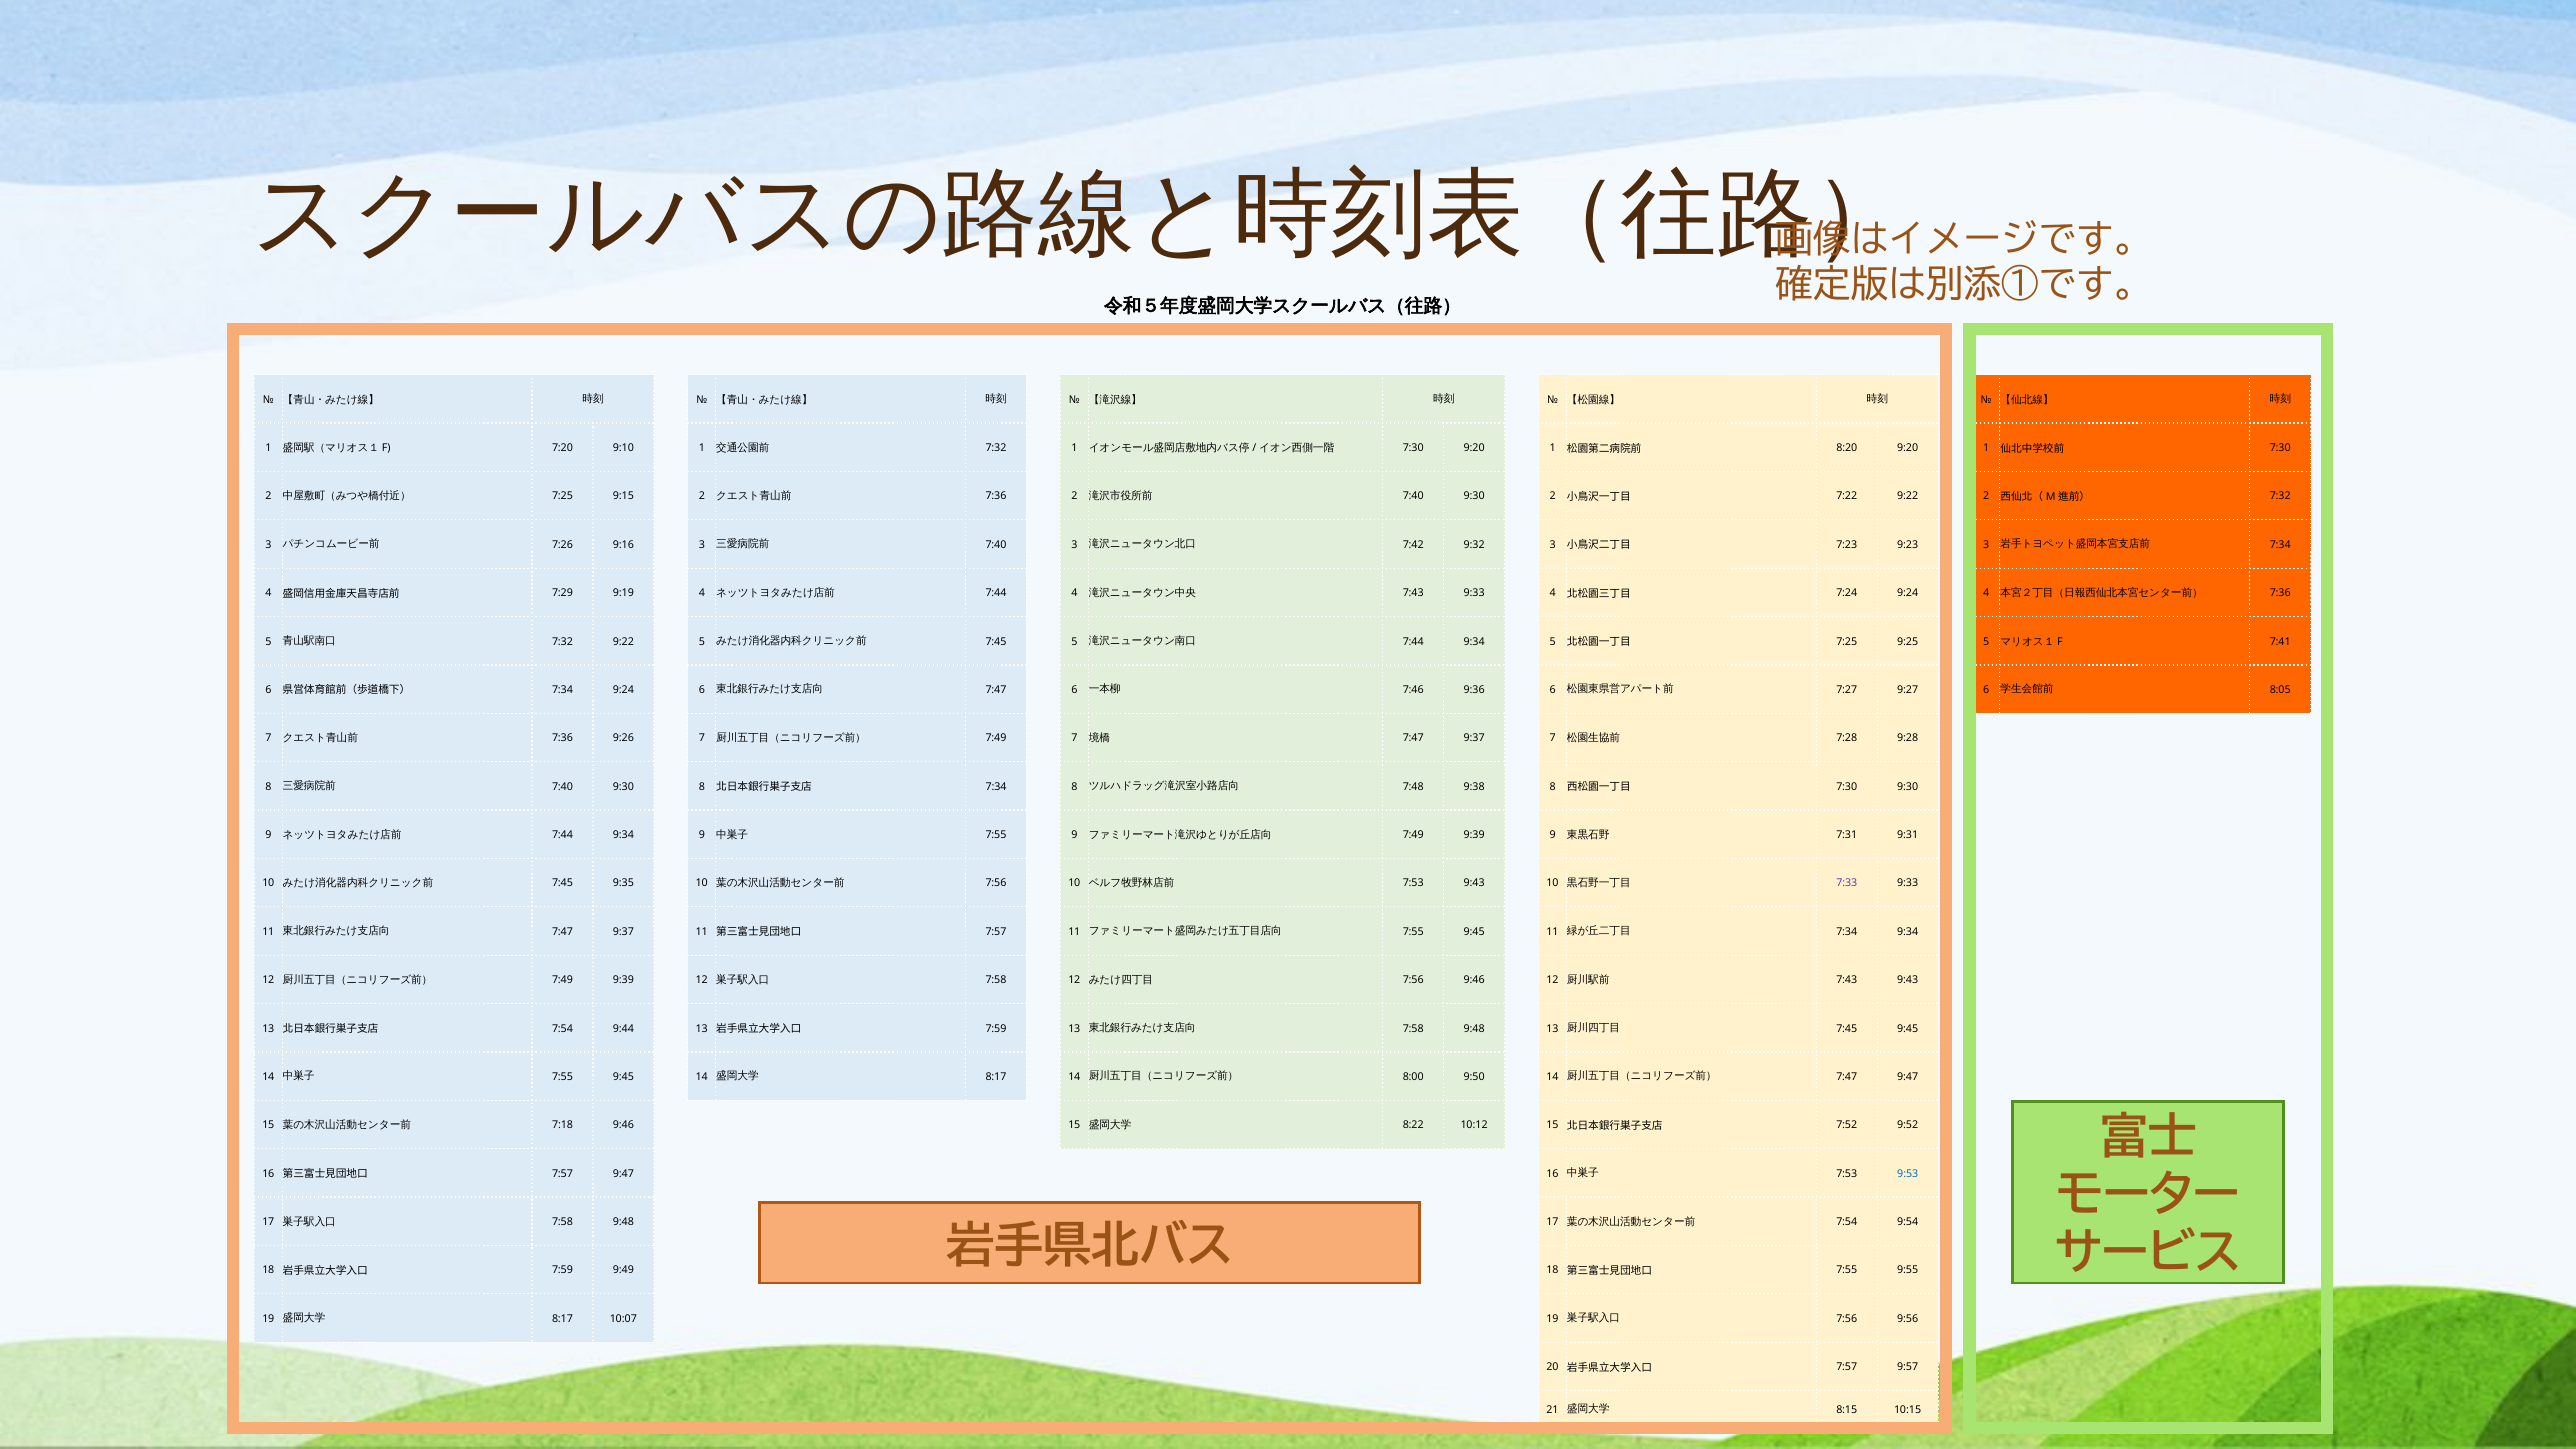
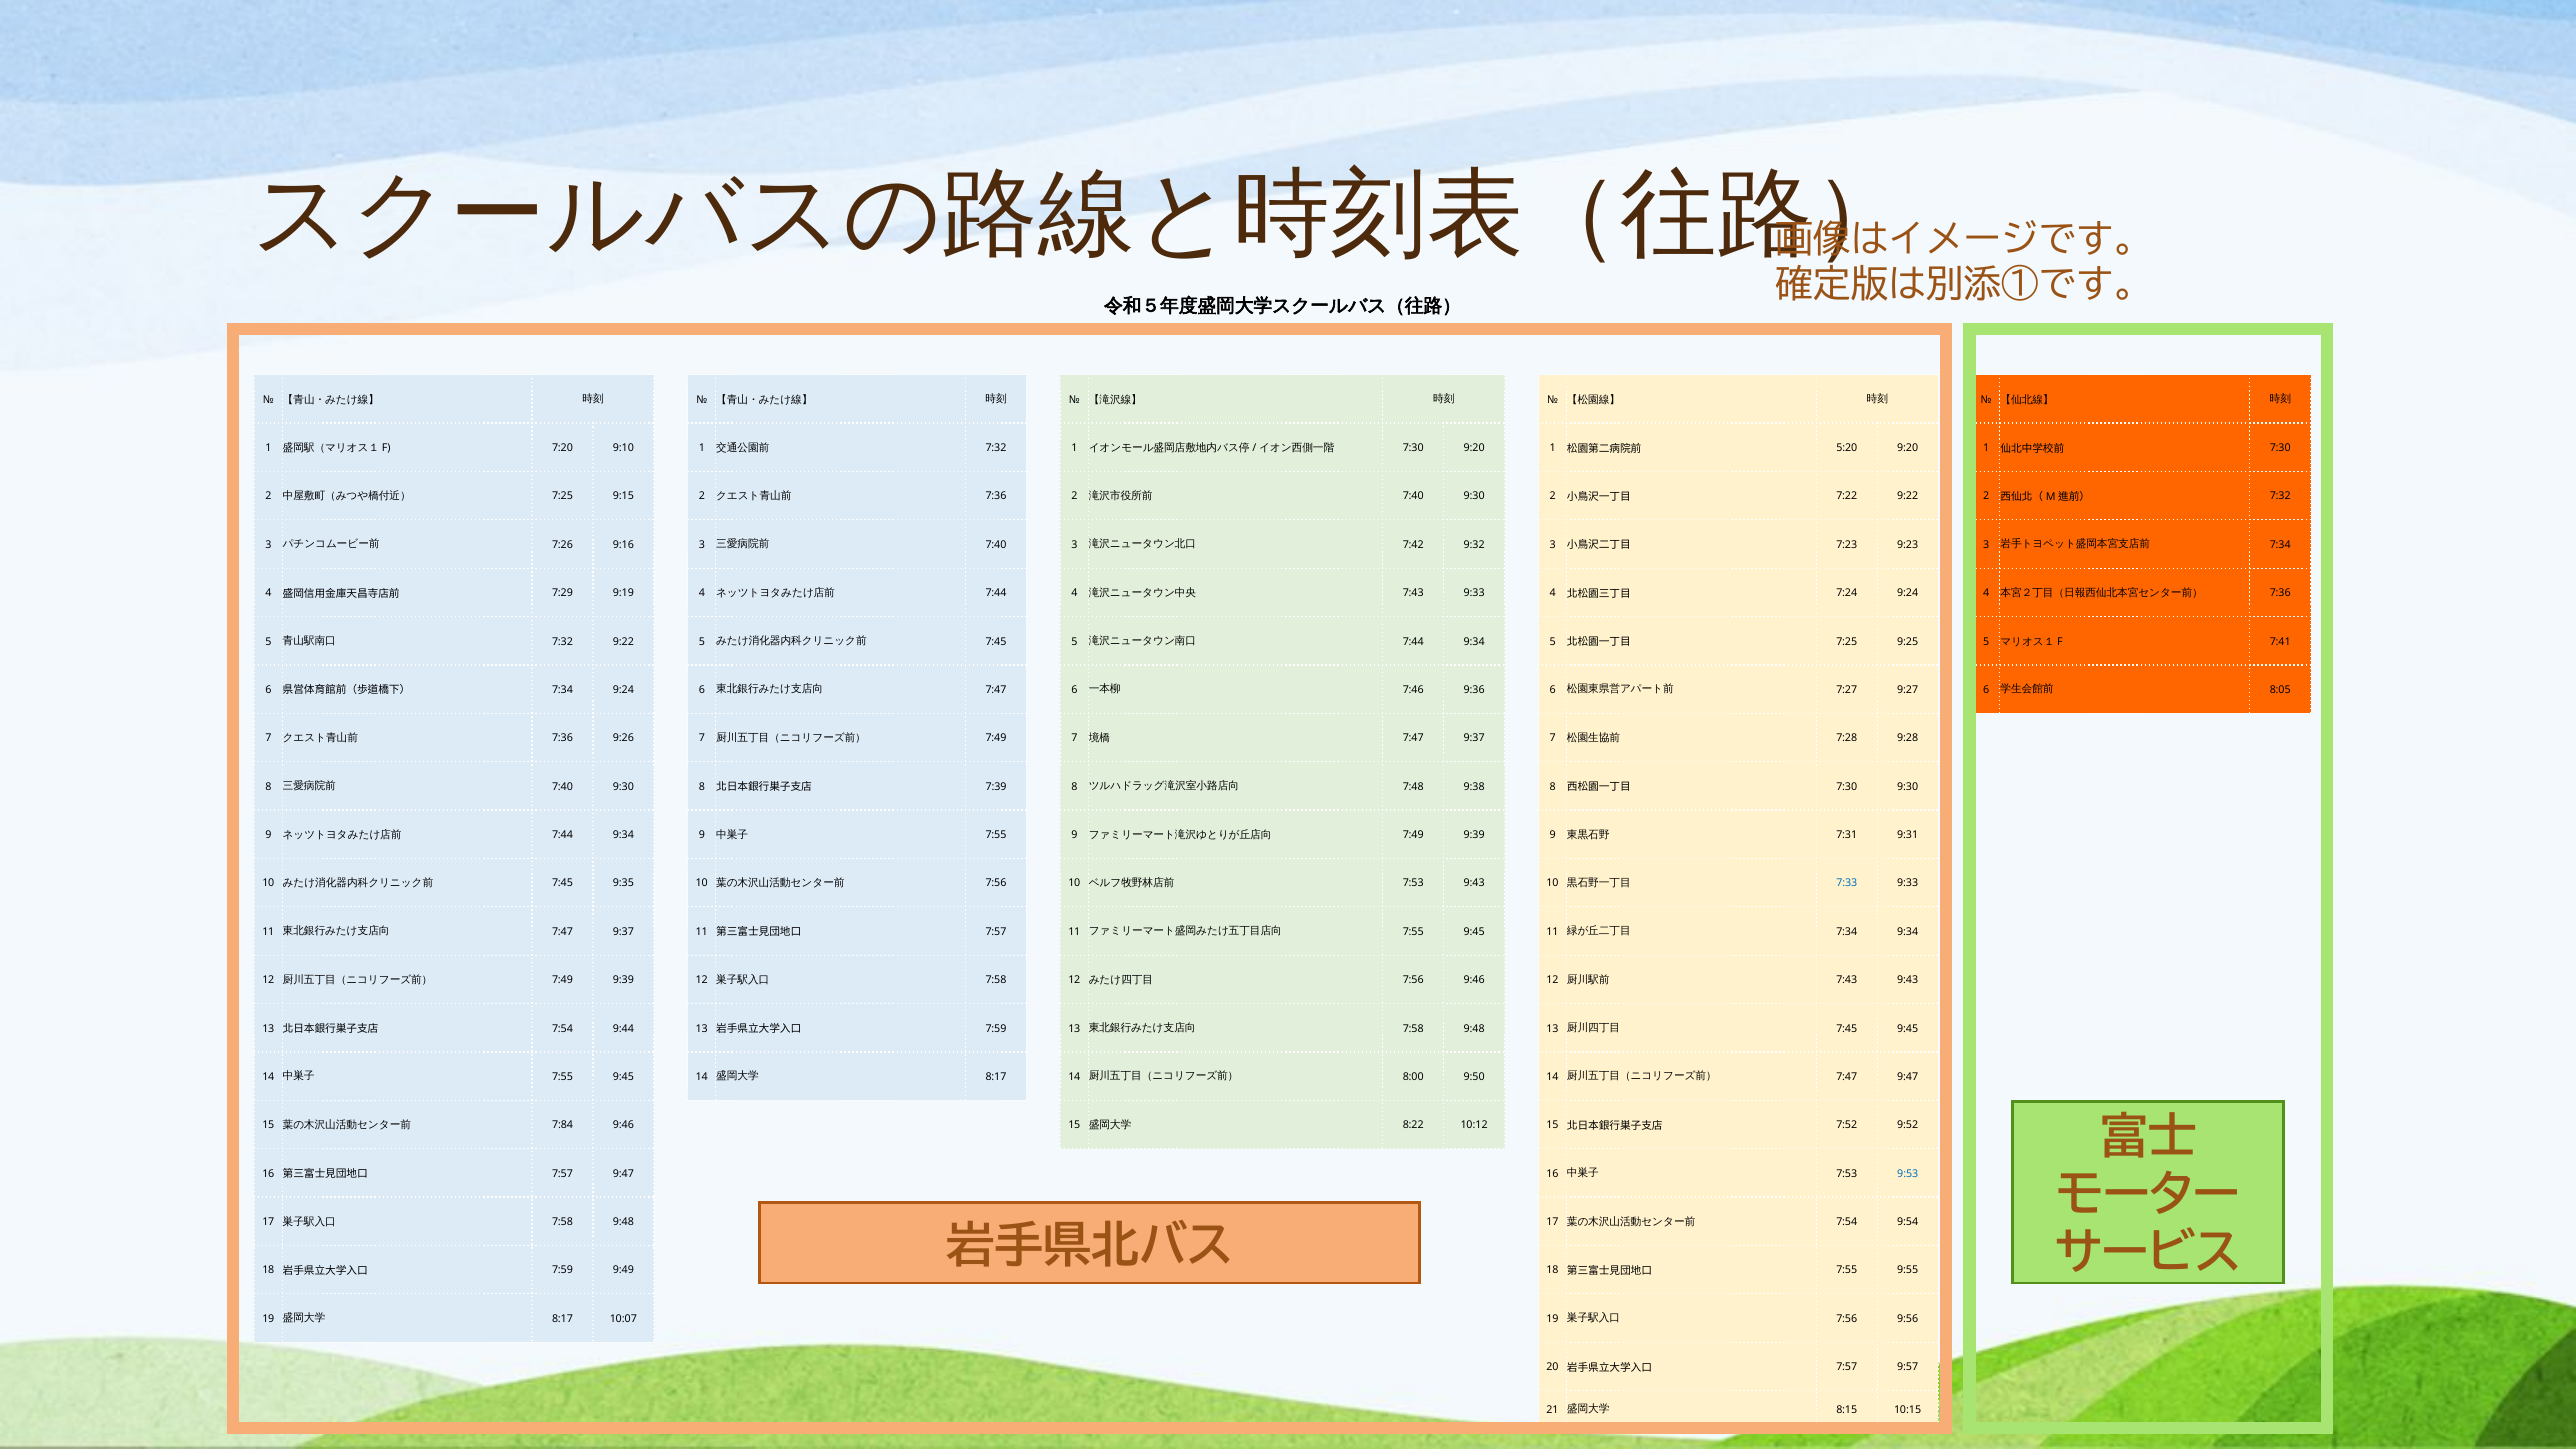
8:20: 8:20 -> 5:20 (1847, 448)
7:34: 7:34 -> 7:39 (996, 787)
7:33 colour: purple -> blue (1847, 883)
7:18: 7:18 -> 7:84 (563, 1125)
